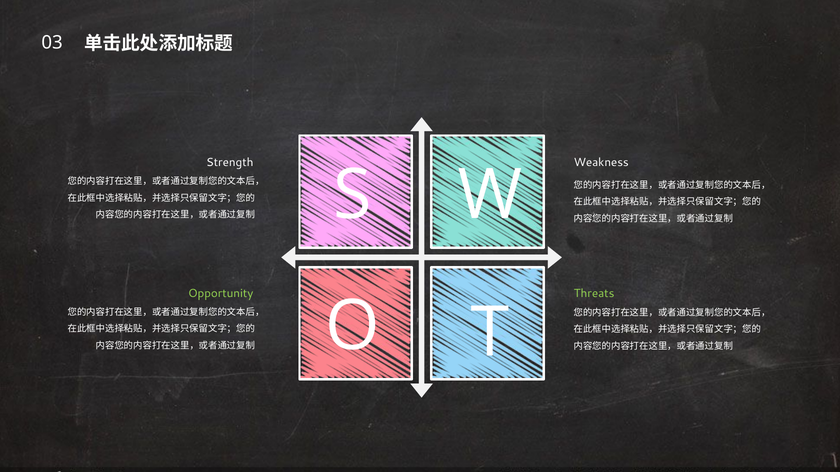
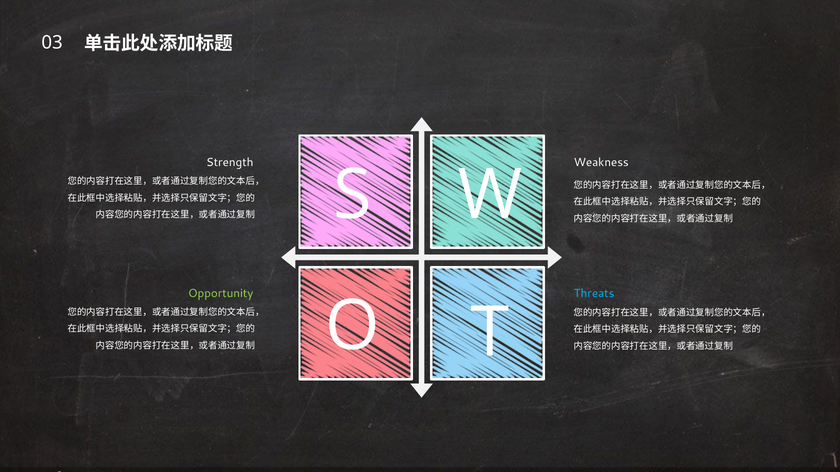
Threats colour: light green -> light blue (594, 294)
